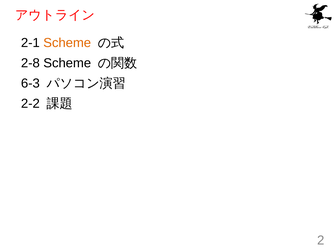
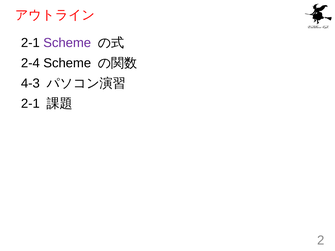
Scheme colour: orange -> purple (67, 43)
2-8: 2-8 -> 2-4 (30, 63)
6-3: 6-3 -> 4-3 (30, 83)
2-2: 2-2 -> 2-1 (30, 104)
